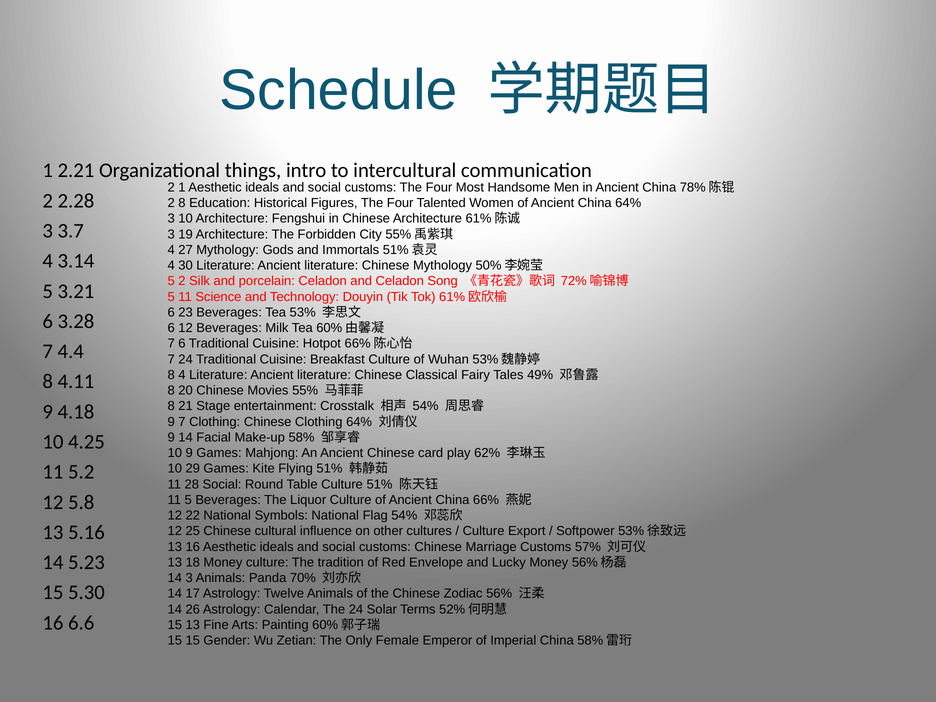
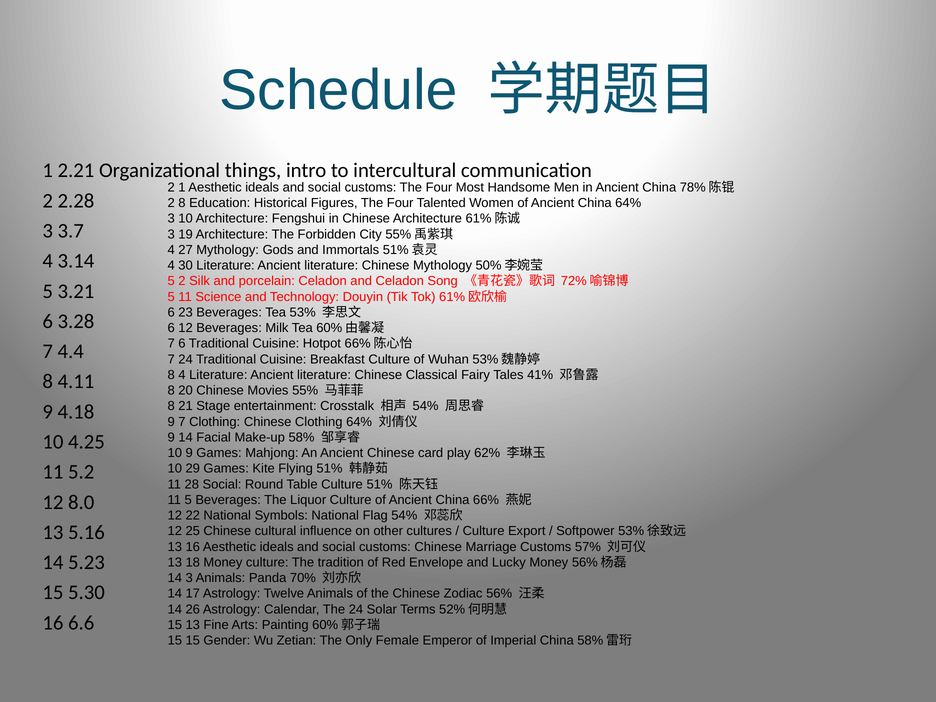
49%: 49% -> 41% (540, 375)
5.8: 5.8 -> 8.0 (81, 502)
